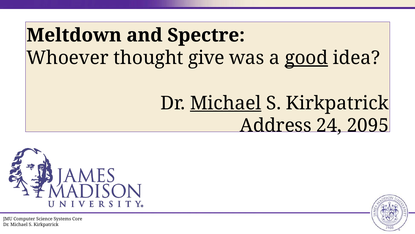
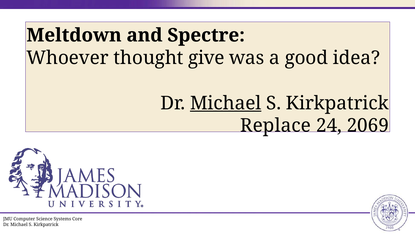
good underline: present -> none (306, 58)
Address: Address -> Replace (276, 125)
2095: 2095 -> 2069 (368, 125)
